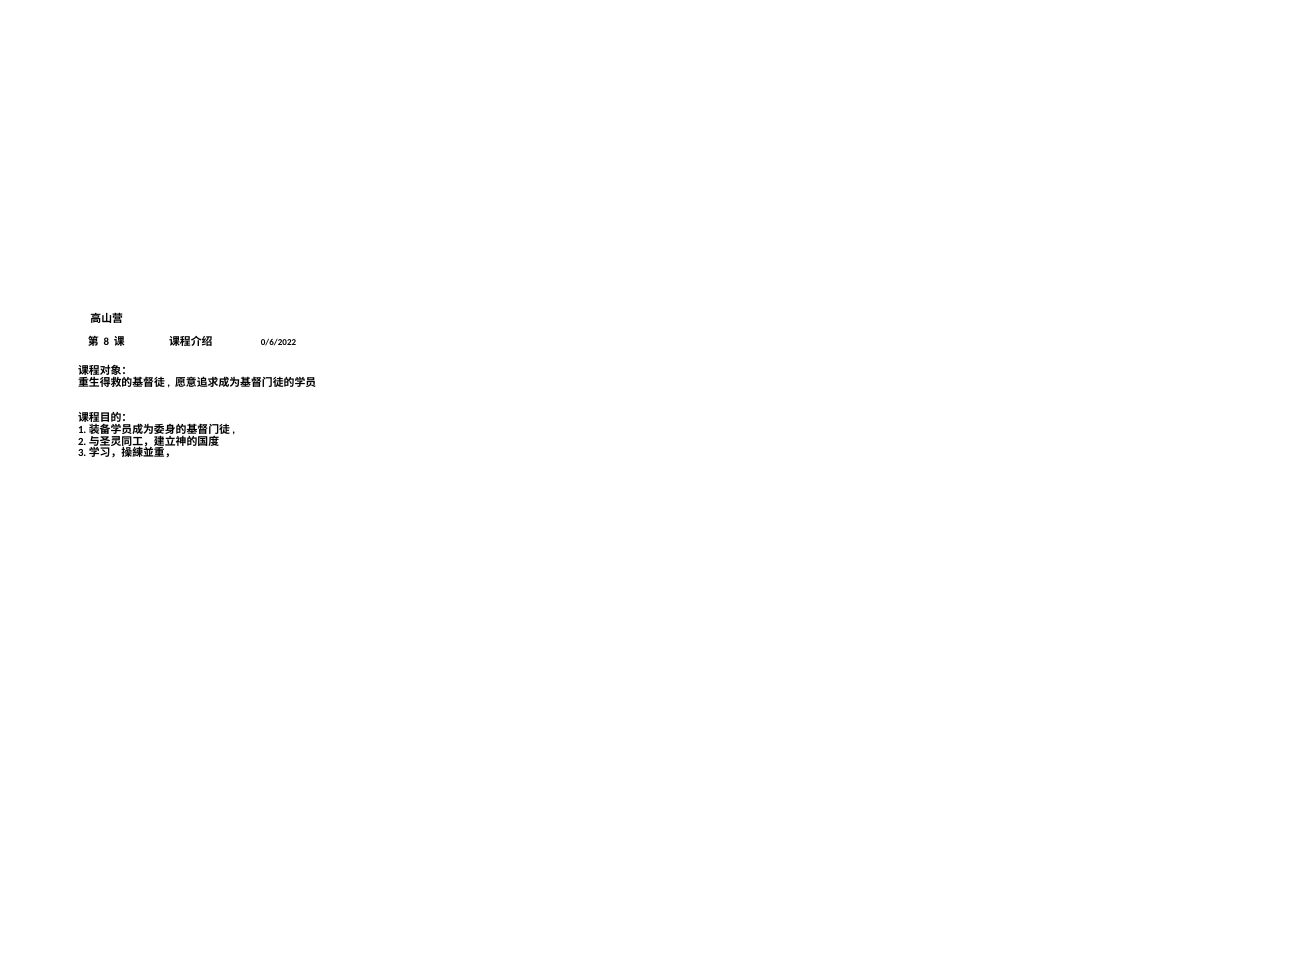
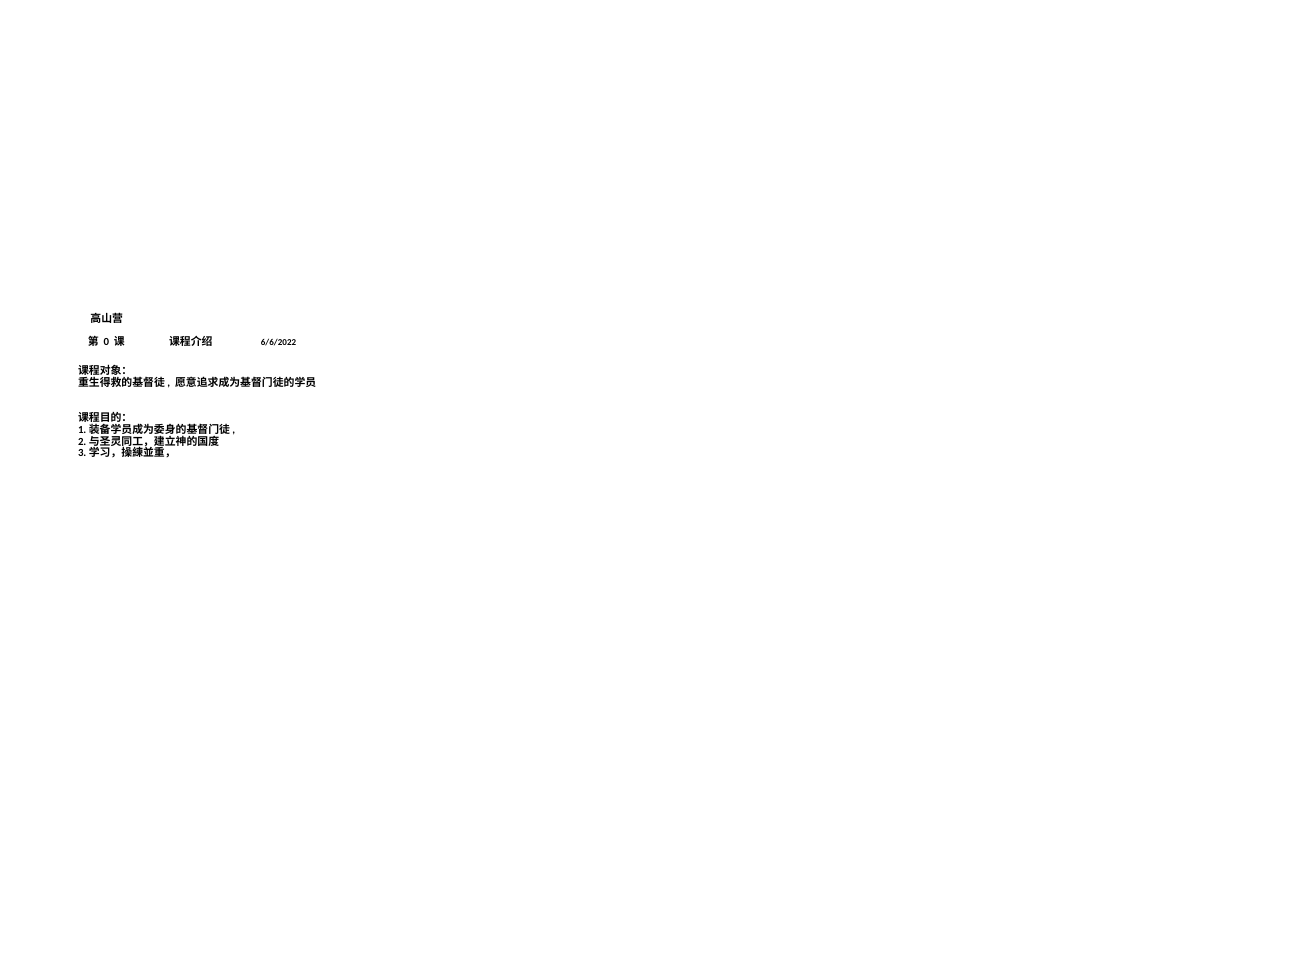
8: 8 -> 0 (106, 342)
0/6/2022: 0/6/2022 -> 6/6/2022 (279, 343)
